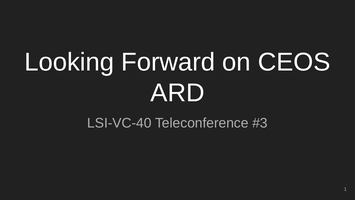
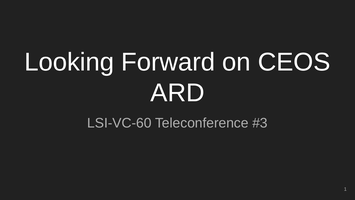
LSI-VC-40: LSI-VC-40 -> LSI-VC-60 (119, 123)
